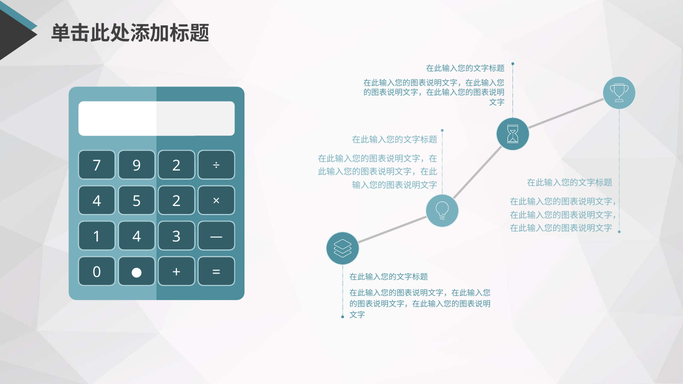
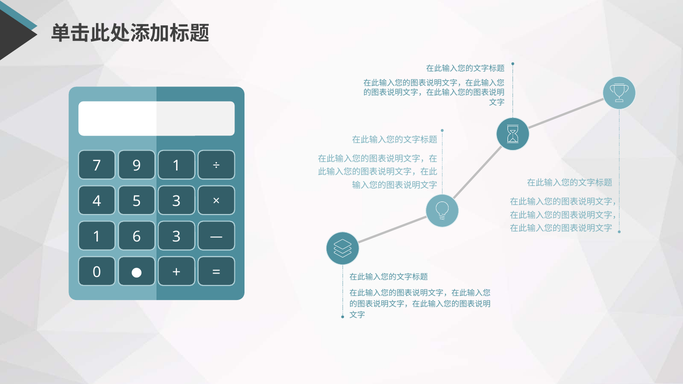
9 2: 2 -> 1 (177, 166)
5 2: 2 -> 3 (177, 201)
1 4: 4 -> 6 (137, 237)
